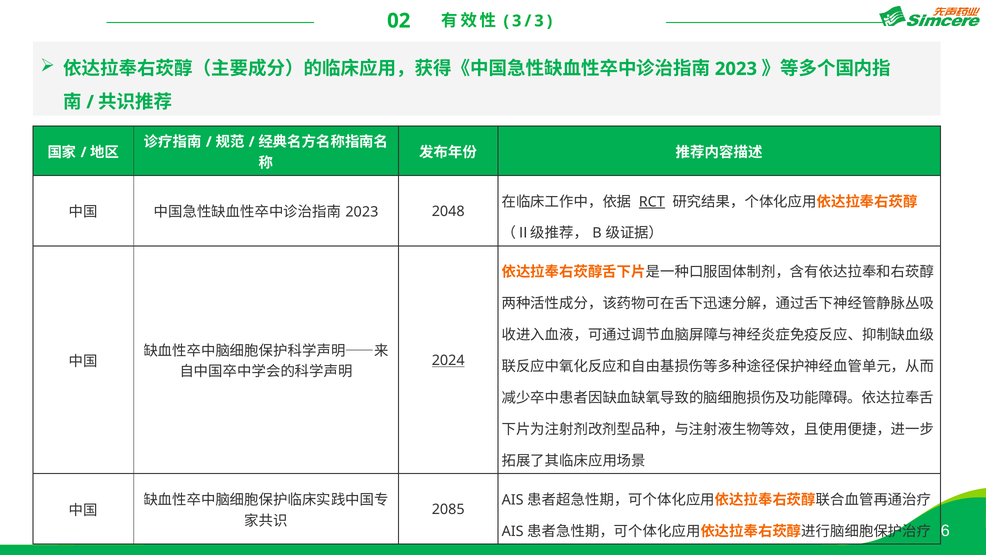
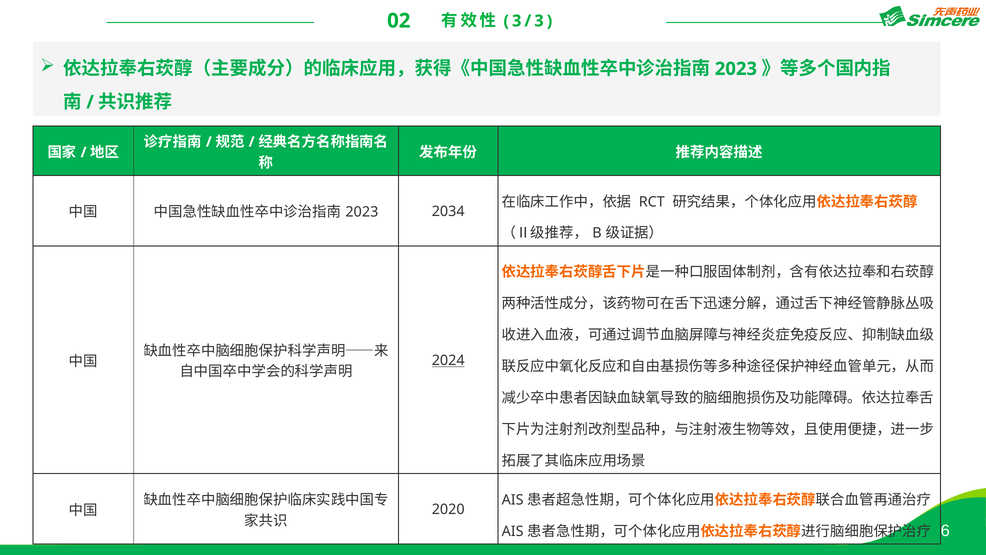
RCT underline: present -> none (652, 202)
2048: 2048 -> 2034 (448, 211)
2085: 2085 -> 2020 (448, 509)
